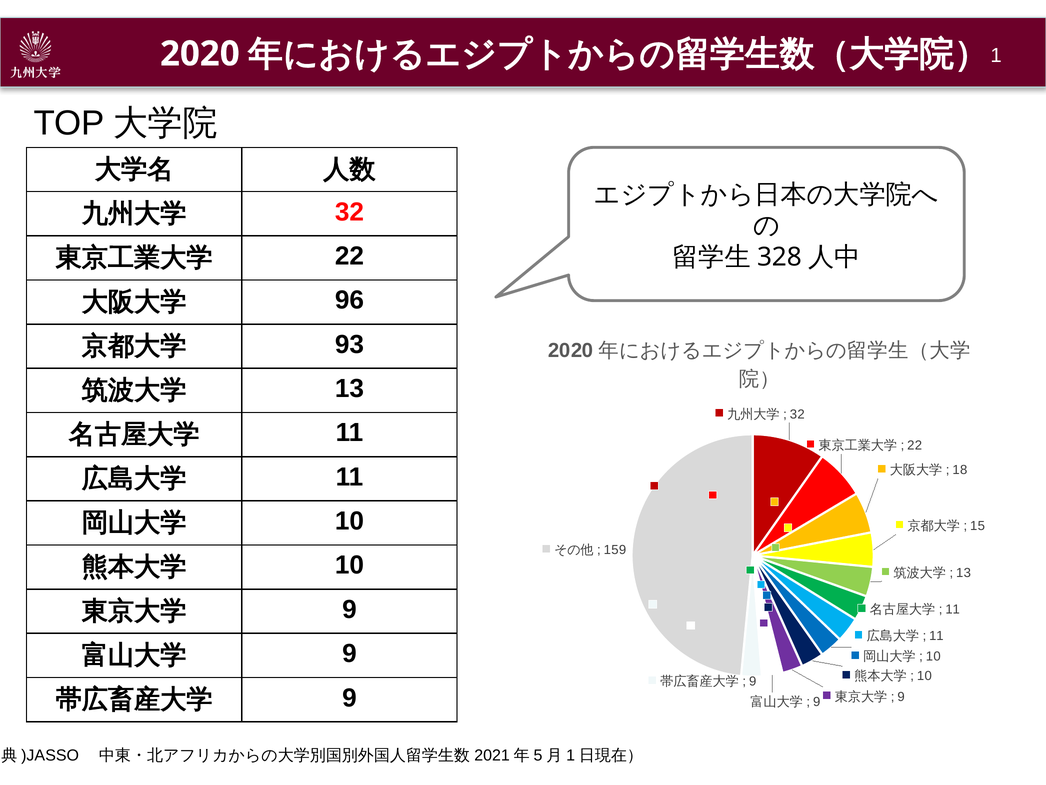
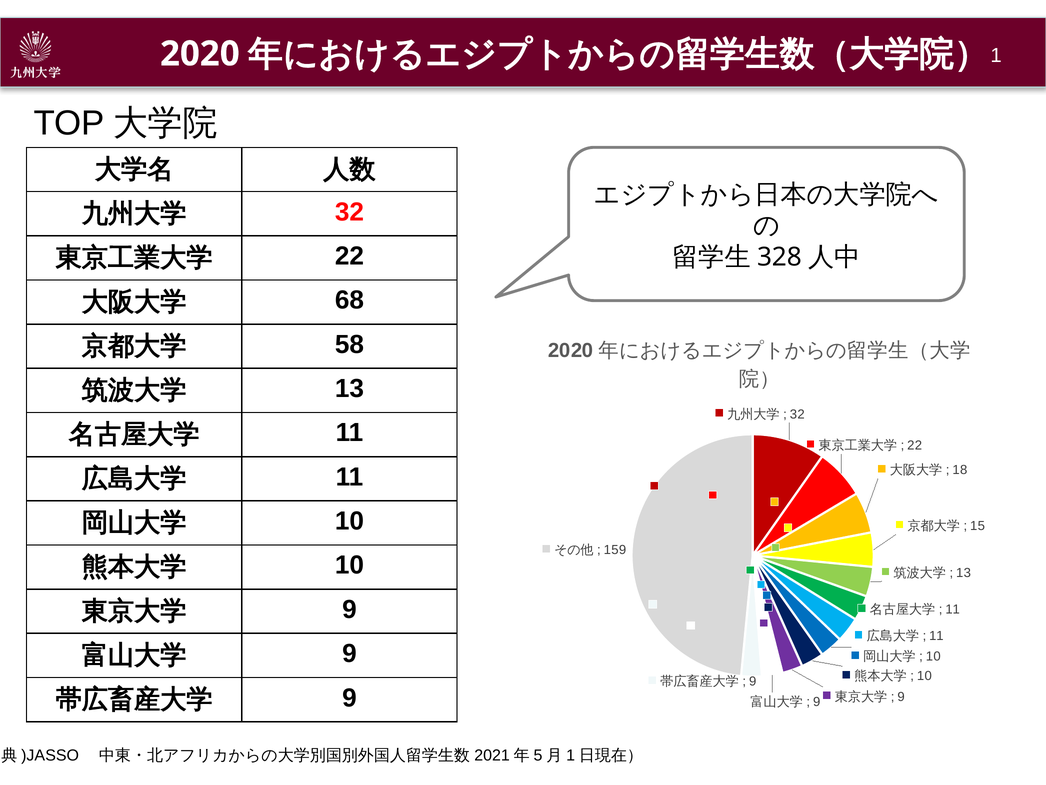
96: 96 -> 68 (349, 300)
93: 93 -> 58 (349, 344)
